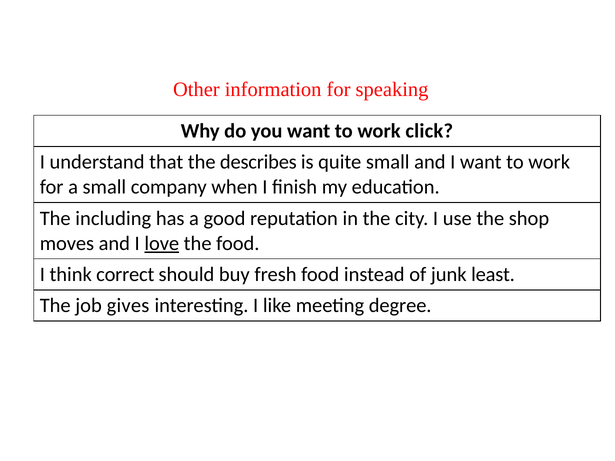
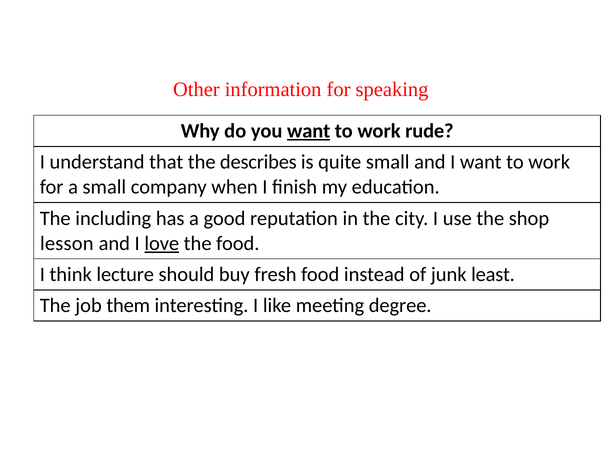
want underline: none -> present (309, 131)
click: click -> rude (429, 131)
moves: moves -> lesson (67, 243)
correct: correct -> lecture (125, 275)
gives: gives -> them (128, 306)
